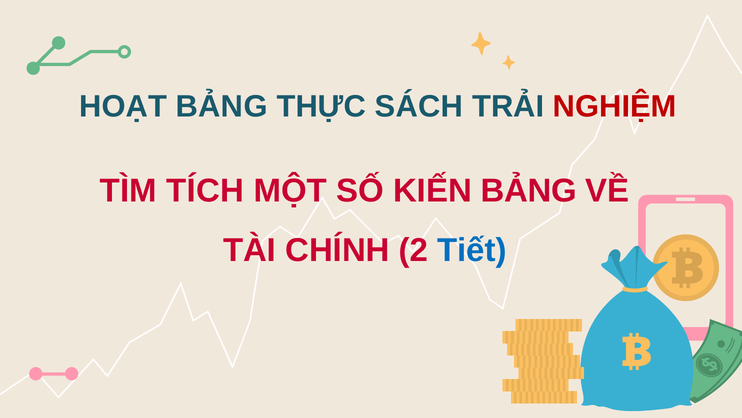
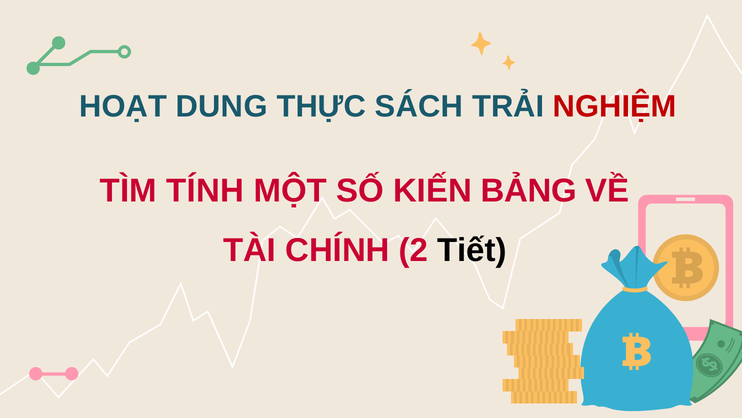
HOẠT BẢNG: BẢNG -> DUNG (222, 106)
TÍCH: TÍCH -> TÍNH (205, 191)
Tiết colour: blue -> black (472, 250)
